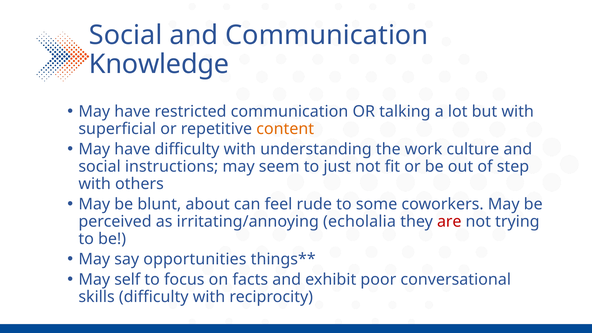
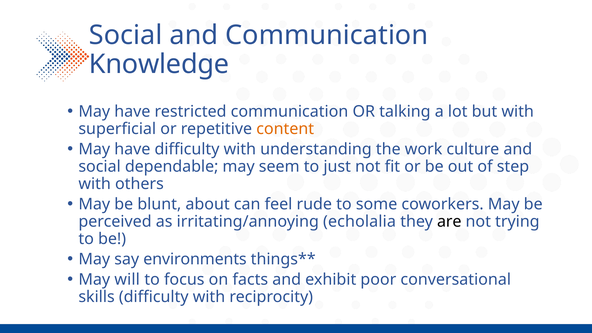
instructions: instructions -> dependable (172, 166)
are colour: red -> black (449, 221)
opportunities: opportunities -> environments (195, 259)
self: self -> will (127, 280)
